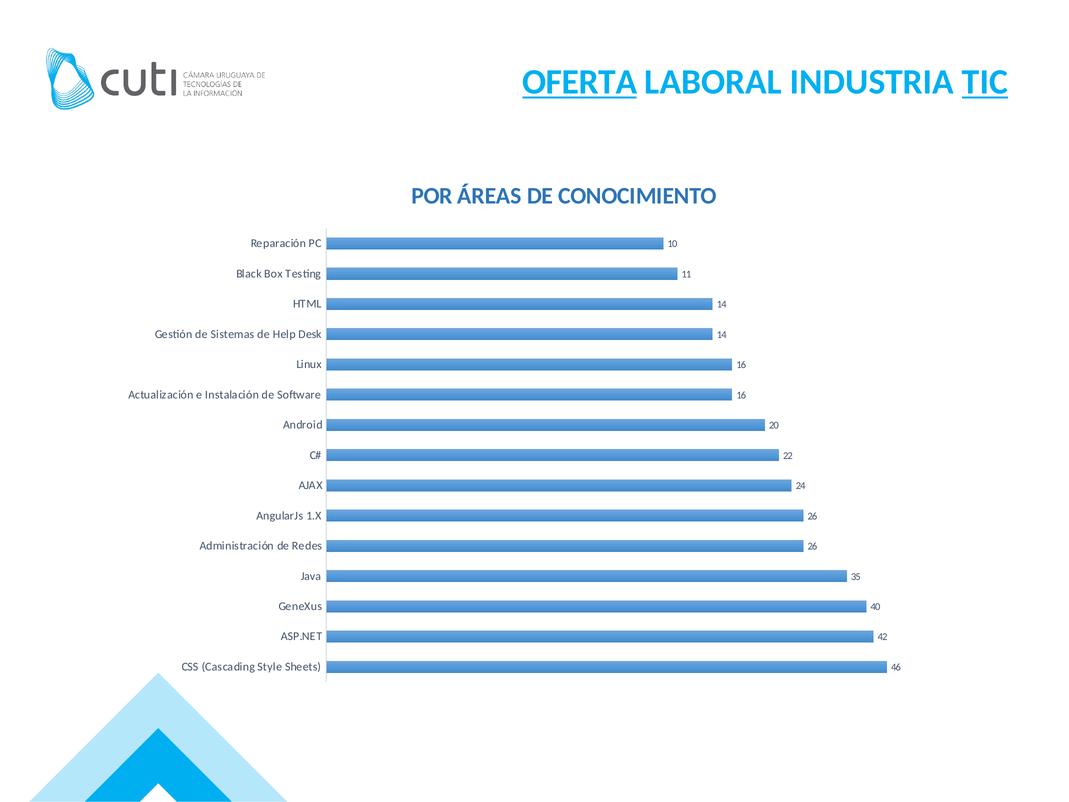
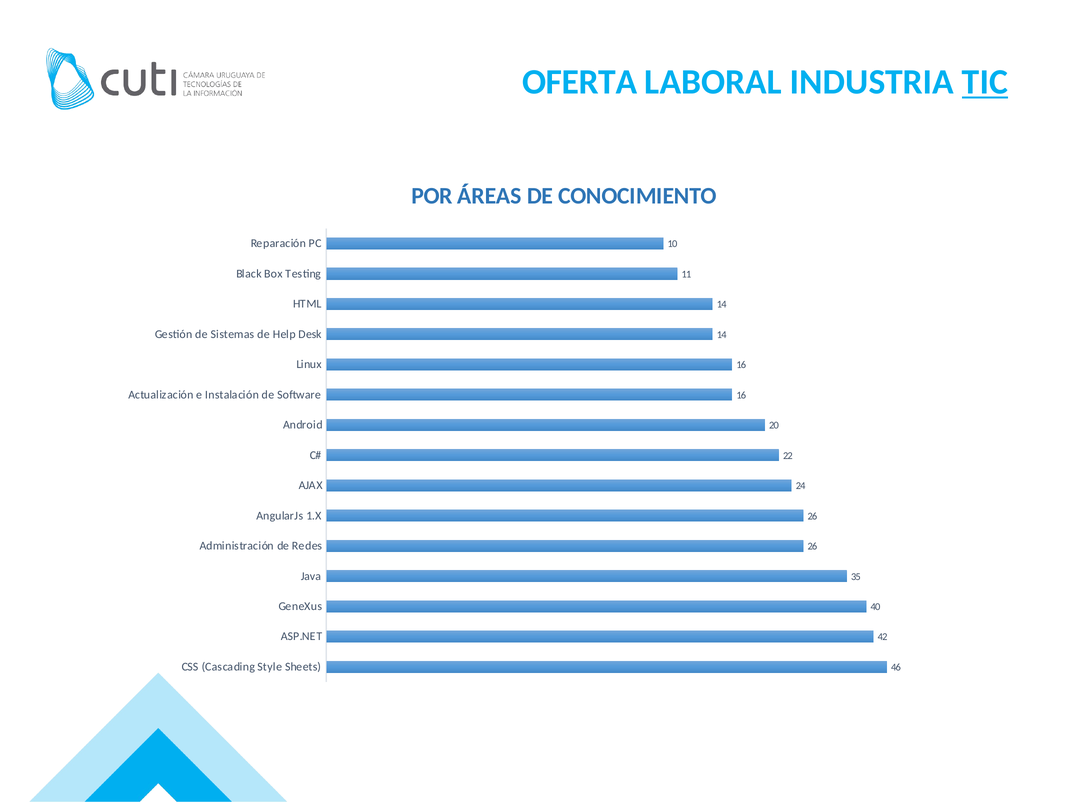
OFERTA underline: present -> none (580, 82)
